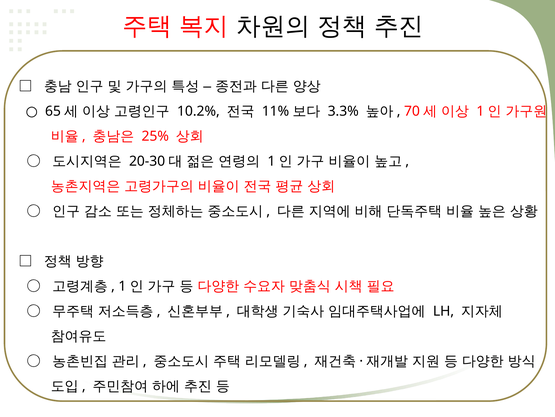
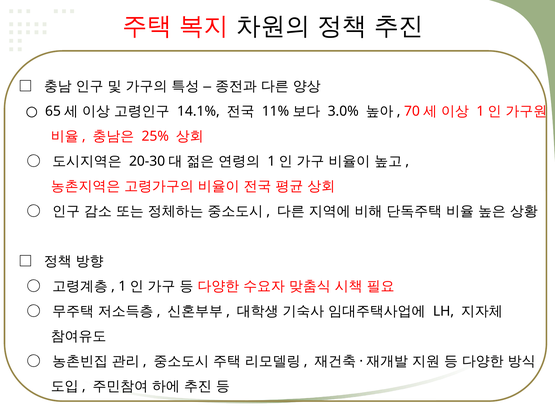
10.2%: 10.2% -> 14.1% (198, 111)
3.3%: 3.3% -> 3.0% (343, 111)
